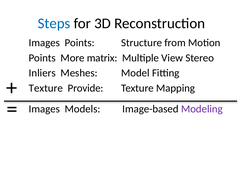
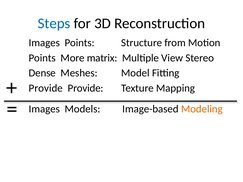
Inliers: Inliers -> Dense (42, 73)
Texture: Texture -> Provide (46, 88)
Modeling colour: purple -> orange (202, 109)
